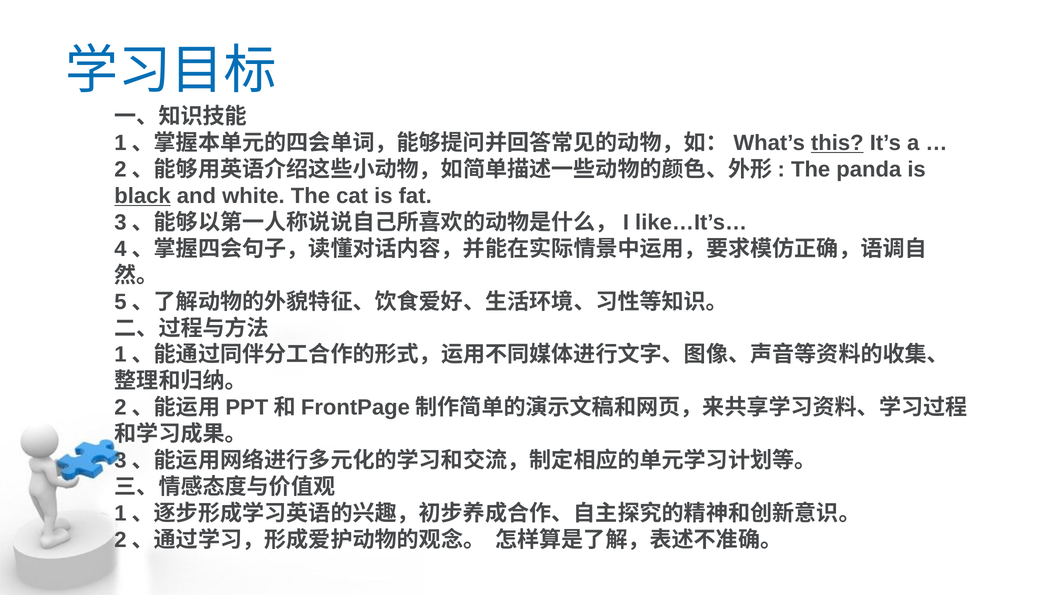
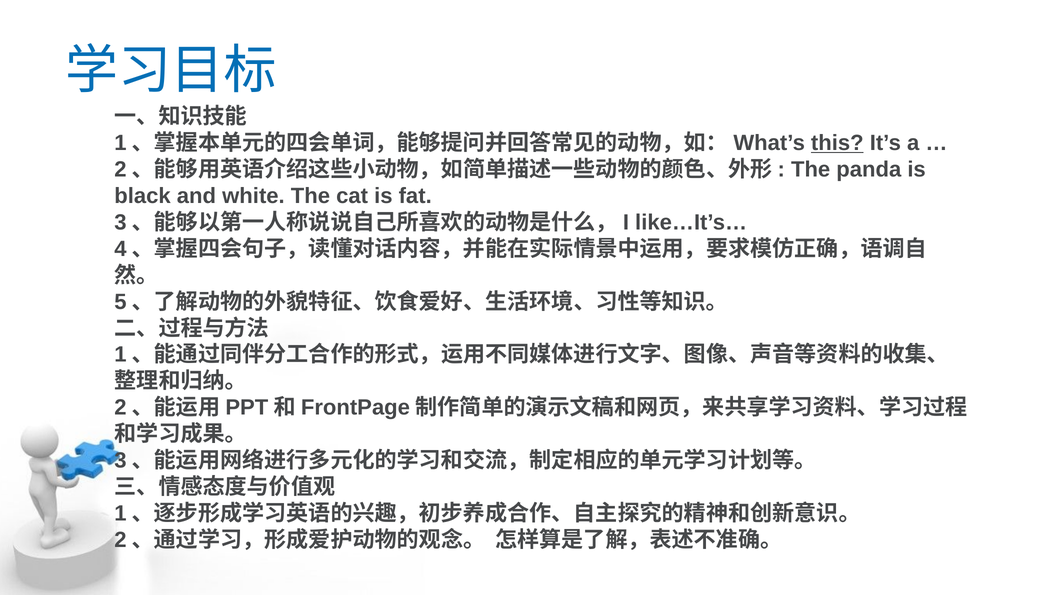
black underline: present -> none (143, 196)
